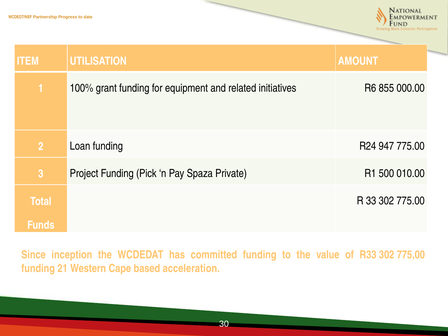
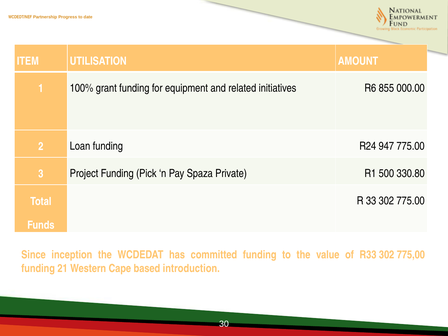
010.00: 010.00 -> 330.80 (411, 173)
acceleration: acceleration -> introduction (191, 268)
